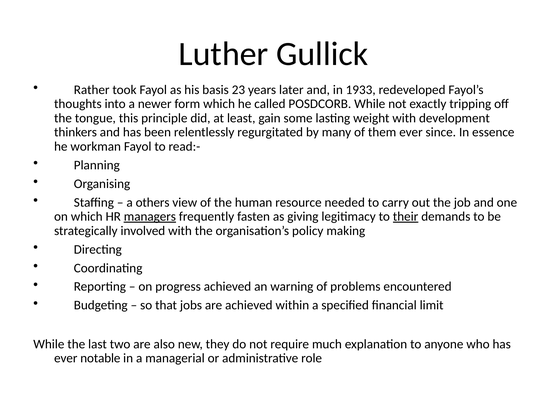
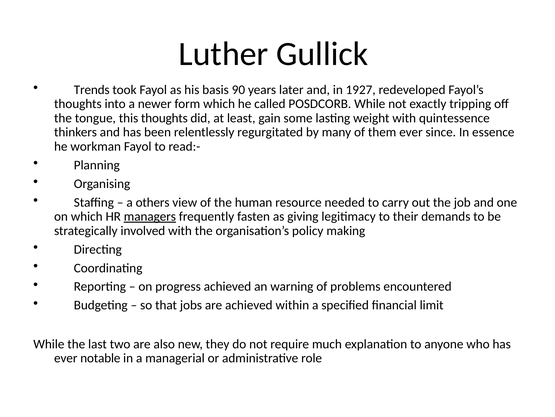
Rather: Rather -> Trends (92, 90)
23: 23 -> 90 (238, 90)
1933: 1933 -> 1927 (361, 90)
this principle: principle -> thoughts (164, 118)
development: development -> quintessence (454, 118)
their underline: present -> none (406, 216)
